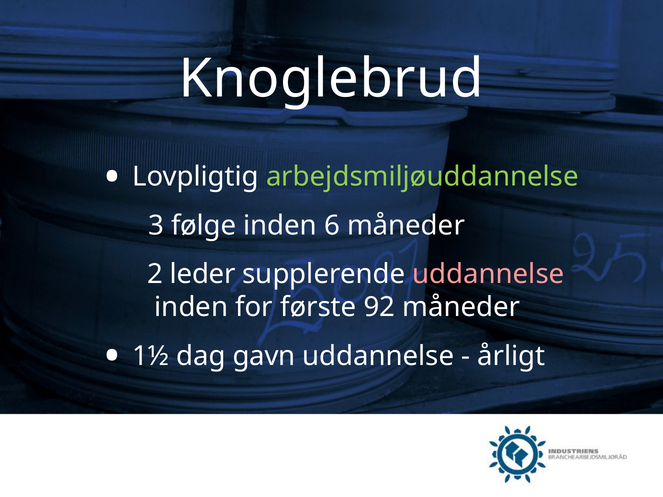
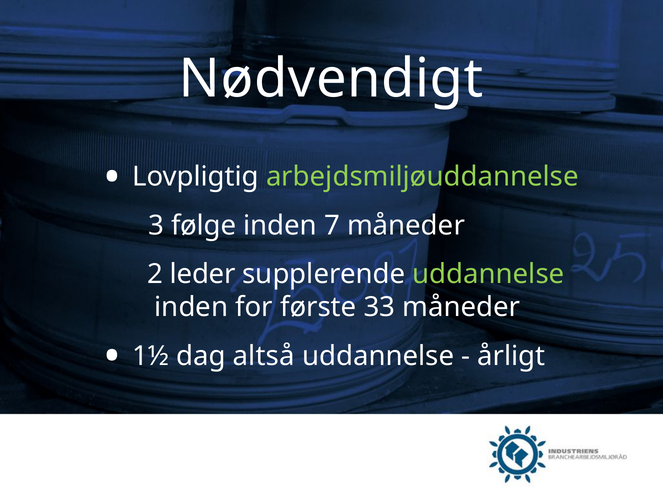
Knoglebrud: Knoglebrud -> Nødvendigt (331, 79)
6: 6 -> 7 (332, 226)
uddannelse colour: pink -> light green (488, 274)
92: 92 -> 33 (379, 307)
gavn: gavn -> altså (264, 356)
